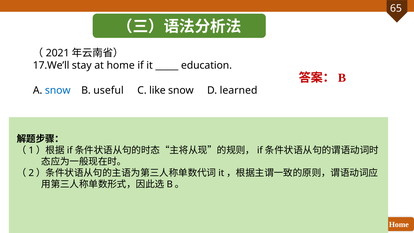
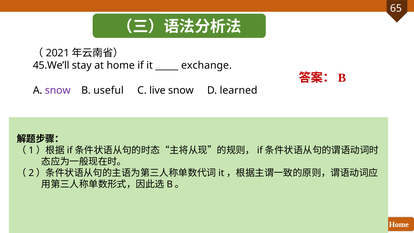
17.We’ll: 17.We’ll -> 45.We’ll (51, 65)
education: education -> exchange (206, 65)
snow colour: blue -> purple (58, 90)
like: like -> live (157, 90)
